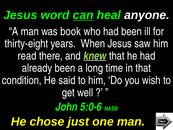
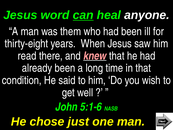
book: book -> them (71, 31)
knew colour: light green -> pink (95, 56)
5:0-6: 5:0-6 -> 5:1-6 (91, 107)
